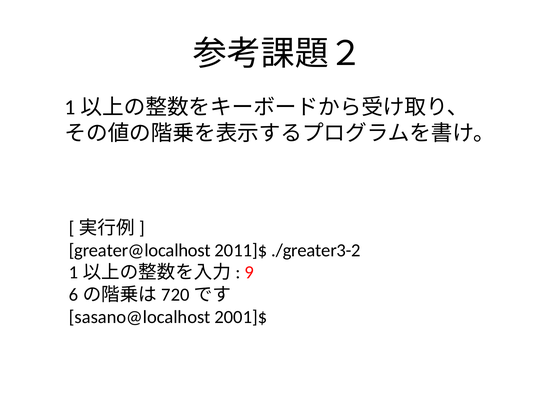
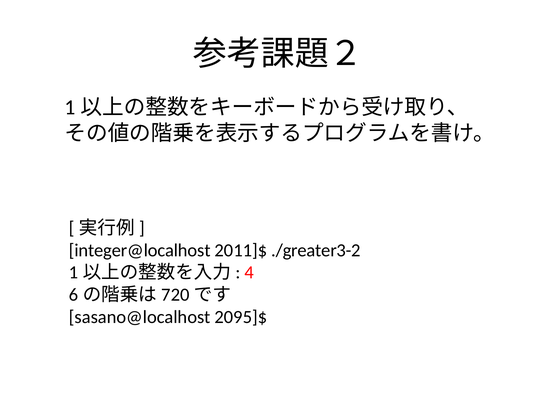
greater@localhost: greater@localhost -> integer@localhost (140, 250)
9: 9 -> 4 (249, 272)
2001]$: 2001]$ -> 2095]$ (241, 317)
